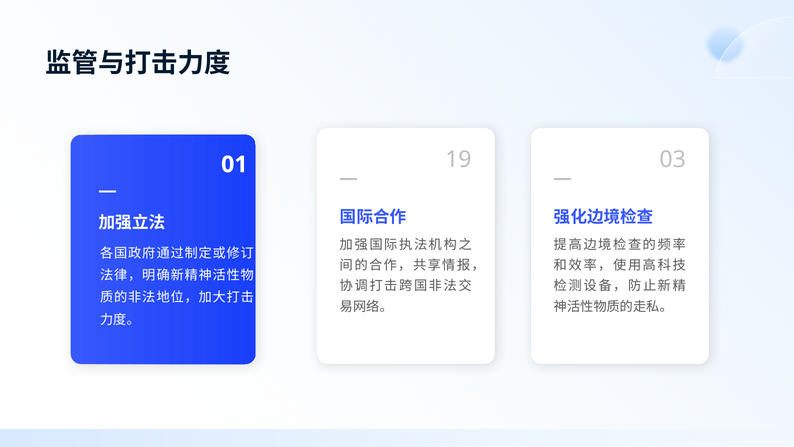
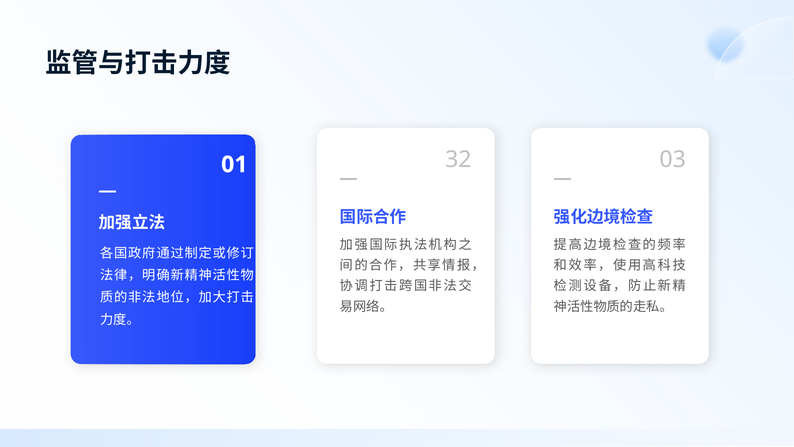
19: 19 -> 32 (458, 159)
